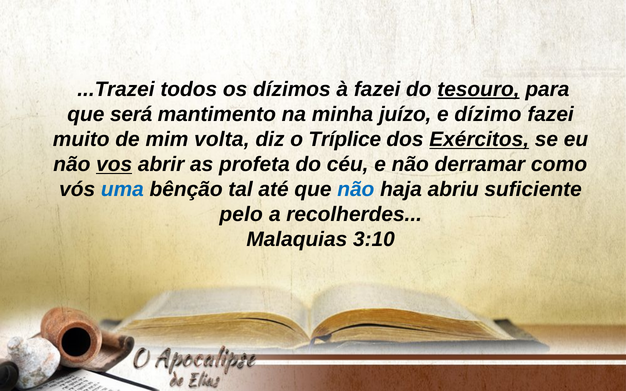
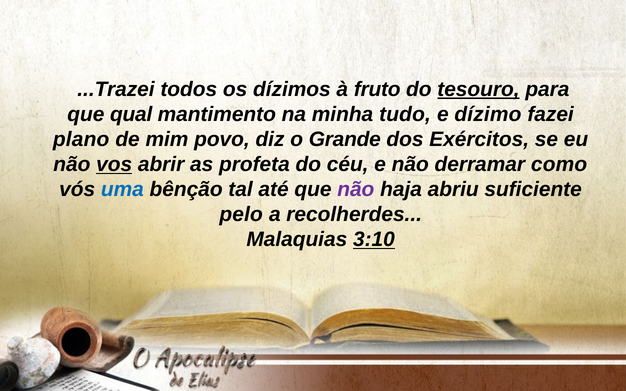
à fazei: fazei -> fruto (377, 89)
será: será -> qual (131, 114)
juízo: juízo -> tudo (405, 114)
muito: muito -> plano (81, 140)
volta: volta -> povo (222, 140)
Tríplice: Tríplice -> Grande (345, 140)
Exércitos underline: present -> none (479, 140)
não colour: blue -> purple (356, 190)
3:10 underline: none -> present (374, 240)
